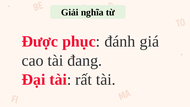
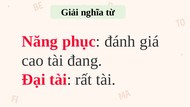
Được: Được -> Năng (40, 41)
